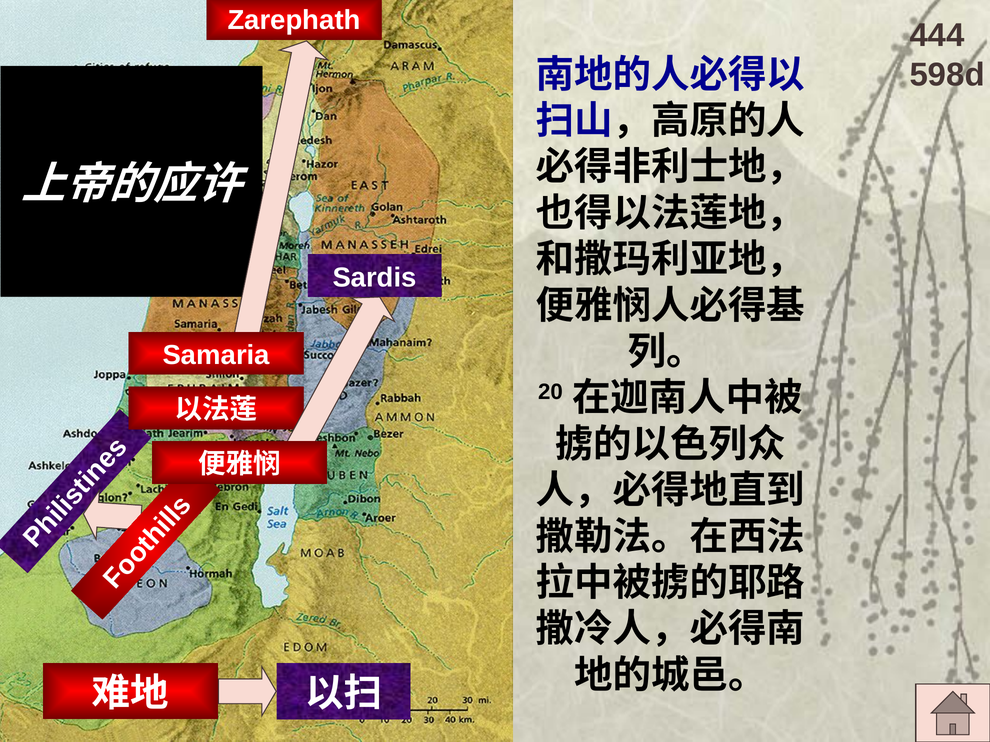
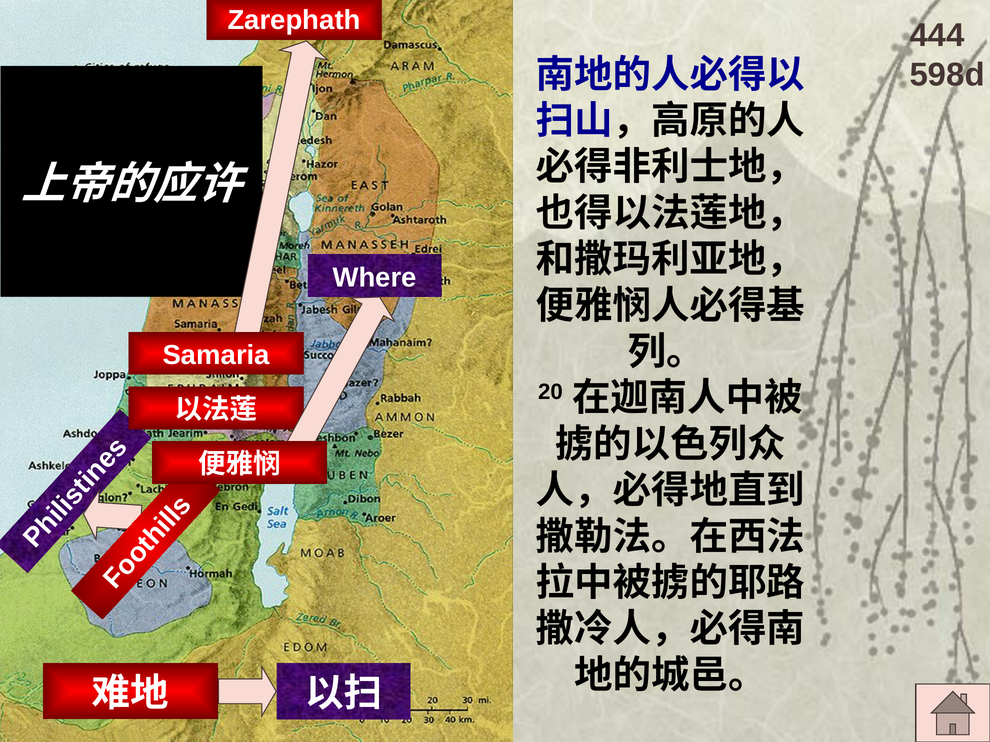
Sardis: Sardis -> Where (375, 278)
